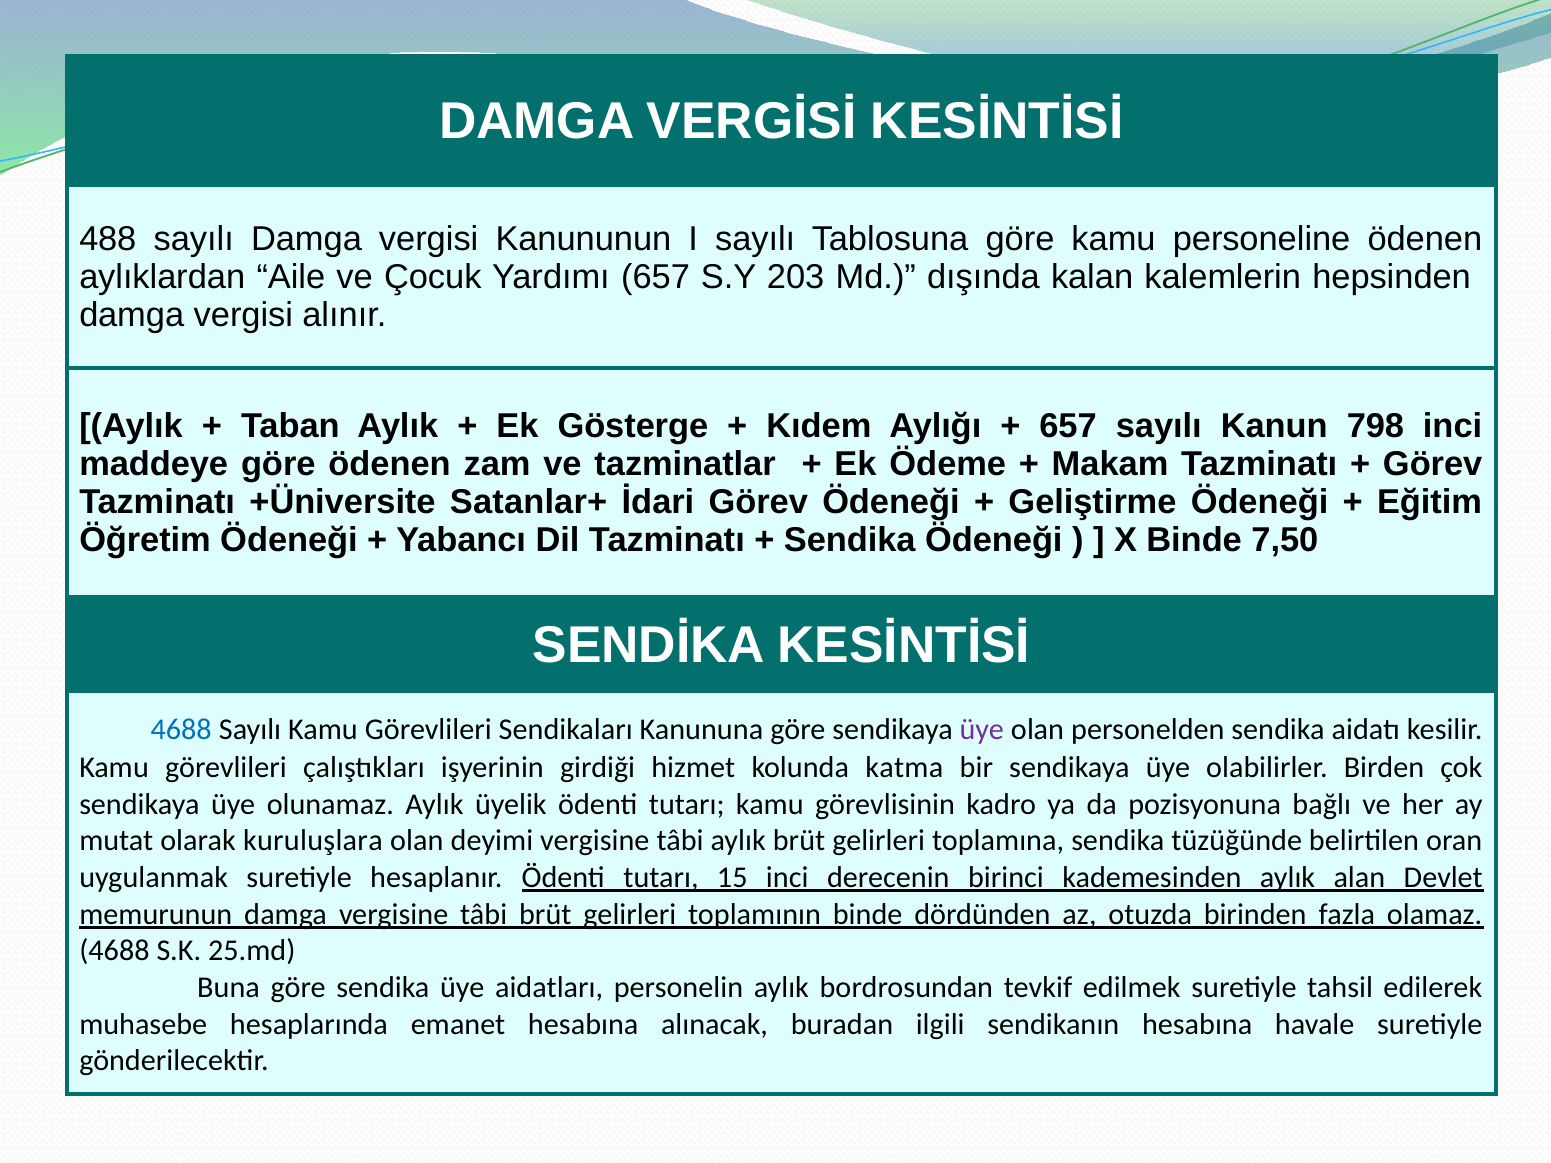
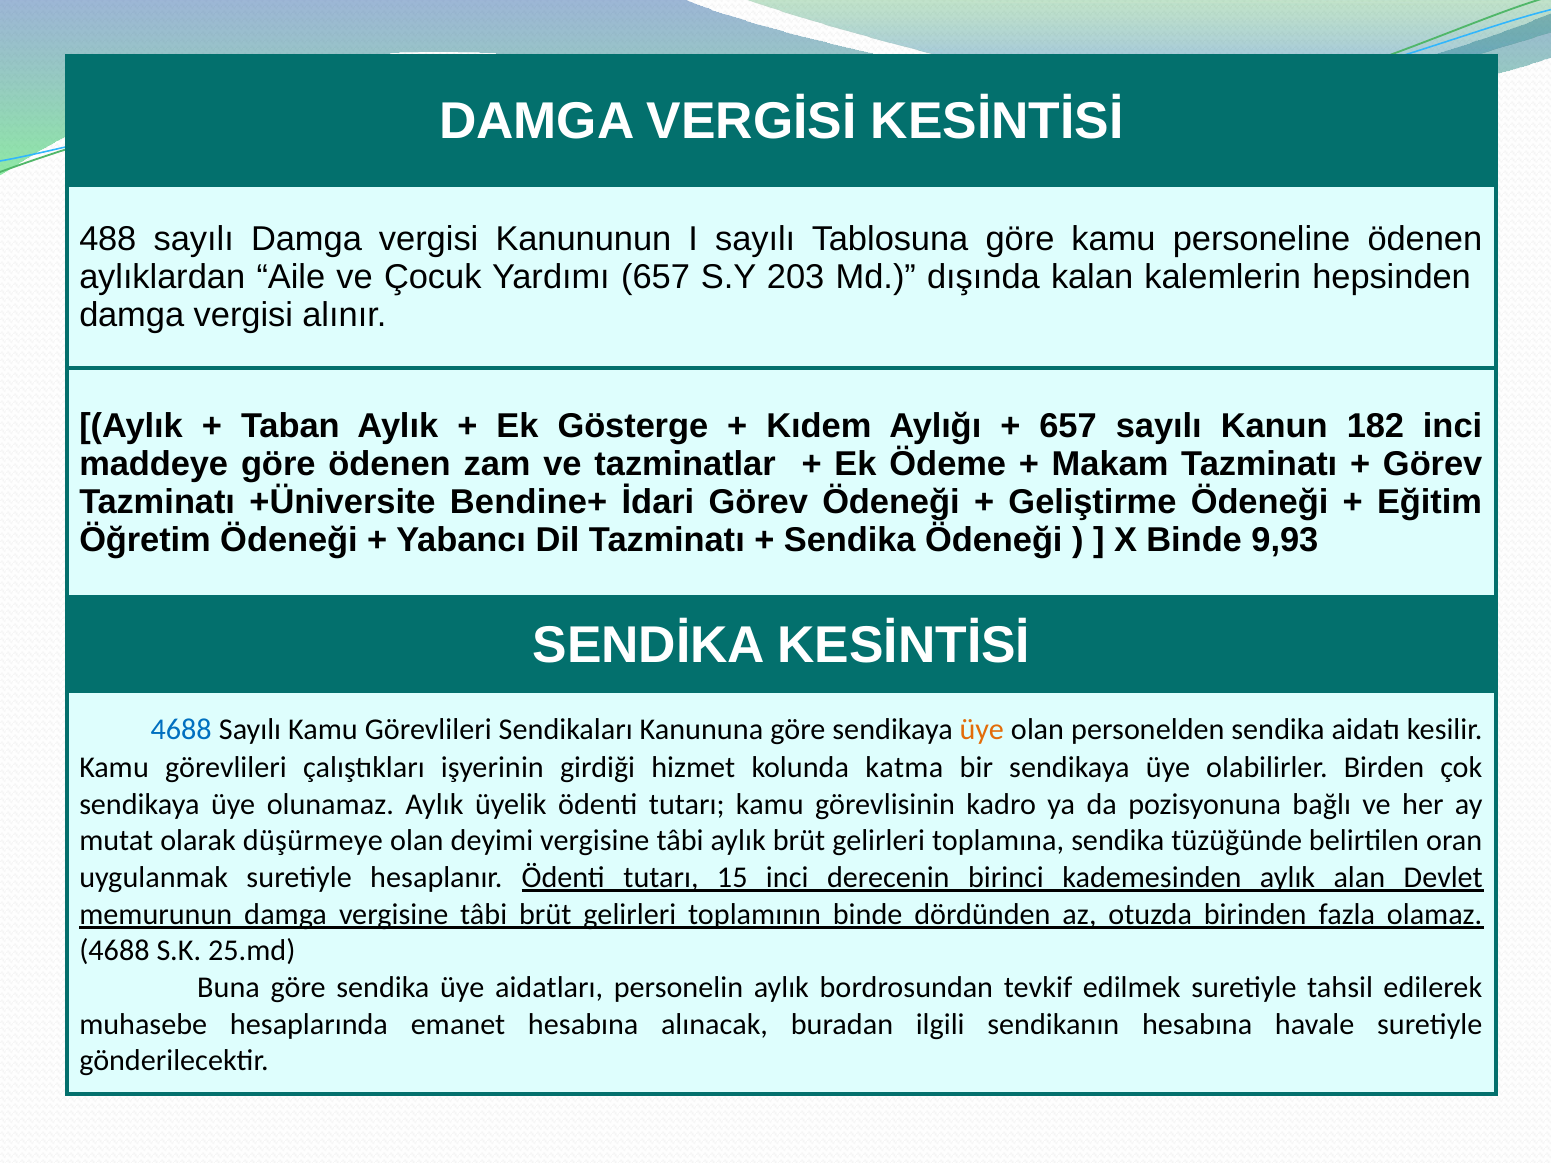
798: 798 -> 182 (1375, 426)
Satanlar+: Satanlar+ -> Bendine+ (529, 502)
7,50: 7,50 -> 9,93 (1285, 541)
üye colour: purple -> orange (982, 730)
kuruluşlara: kuruluşlara -> düşürmeye (313, 841)
